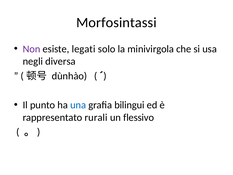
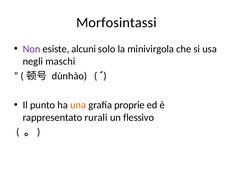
legati: legati -> alcuni (84, 49)
diversa: diversa -> maschi (60, 61)
una colour: blue -> orange (78, 105)
bilingui: bilingui -> proprie (129, 105)
